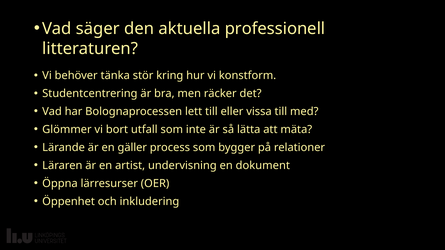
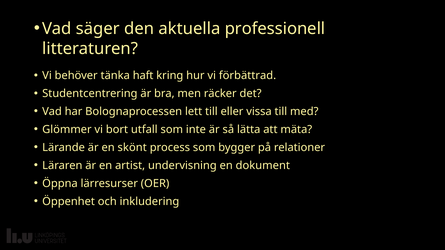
stör: stör -> haft (143, 76)
konstform: konstform -> förbättrad (248, 76)
gäller: gäller -> skönt (132, 148)
